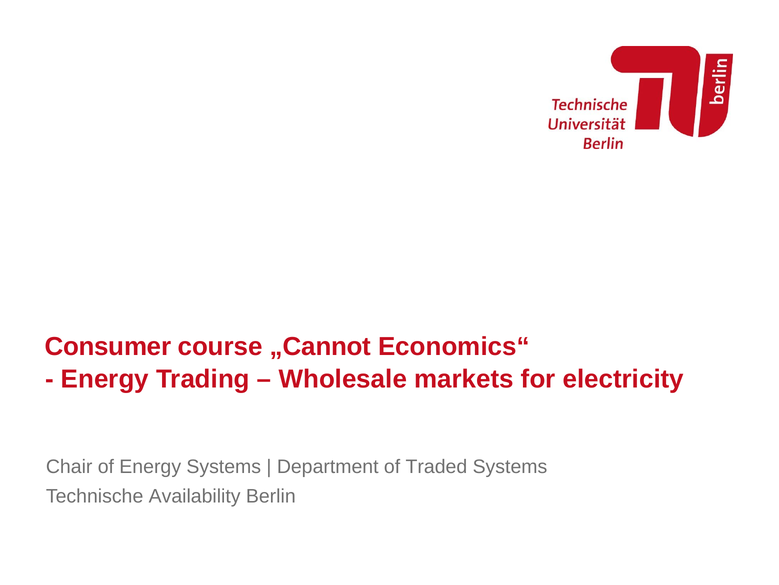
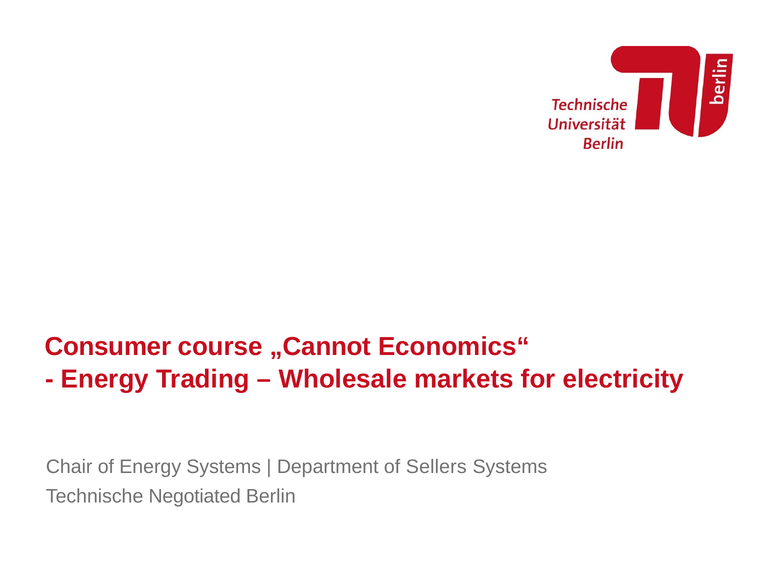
Traded: Traded -> Sellers (436, 466)
Availability: Availability -> Negotiated (195, 496)
